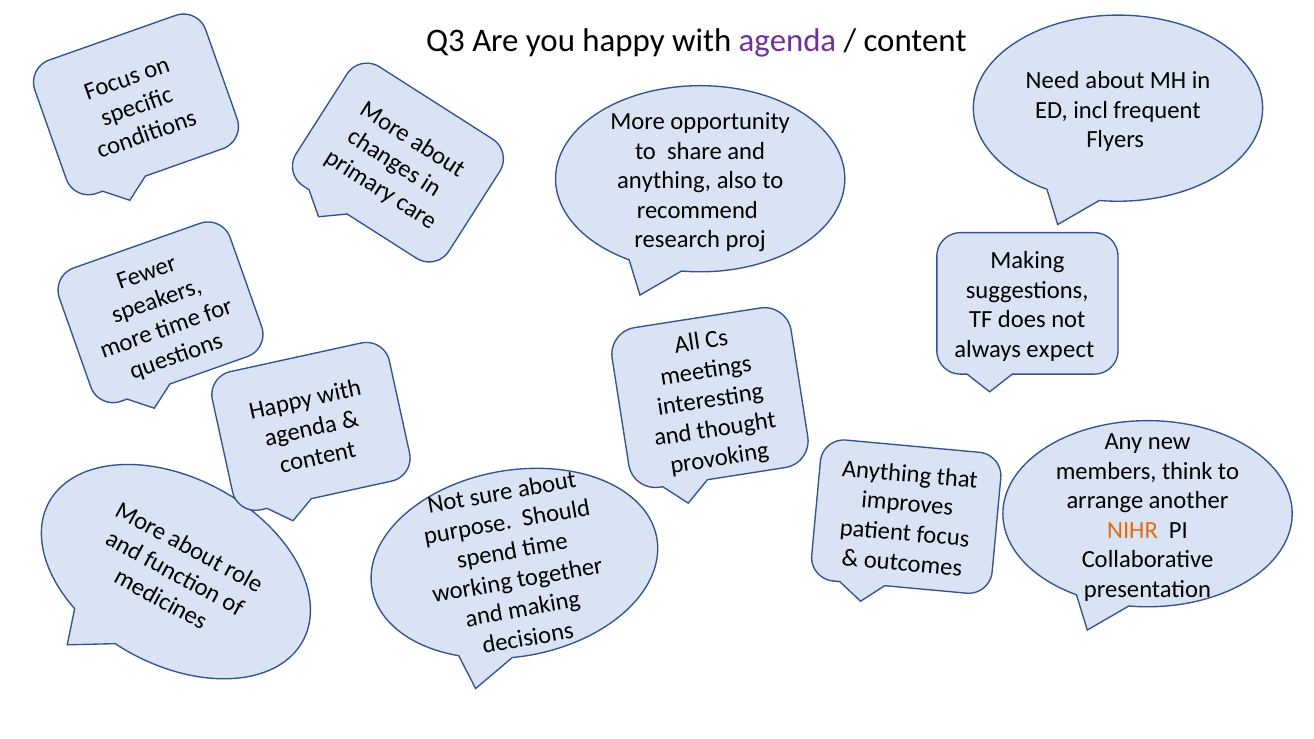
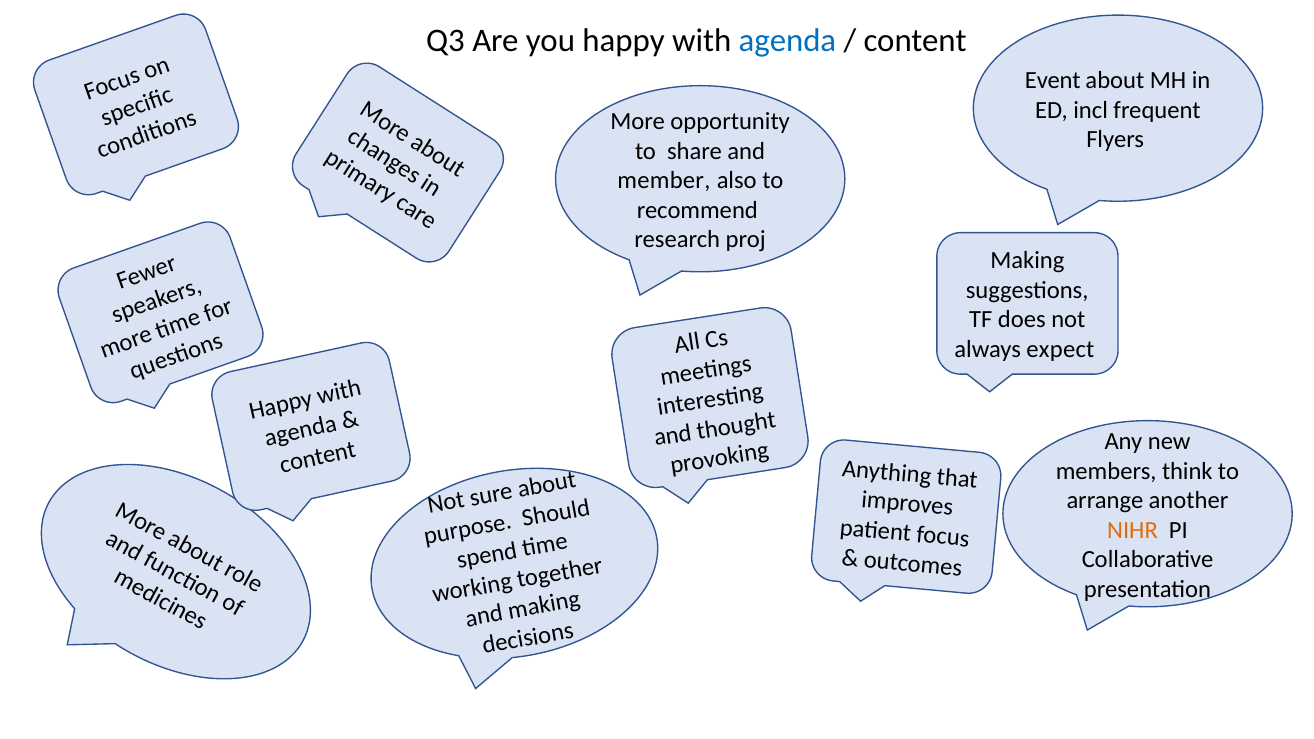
agenda colour: purple -> blue (787, 41)
Need: Need -> Event (1053, 80)
anything: anything -> member (664, 180)
